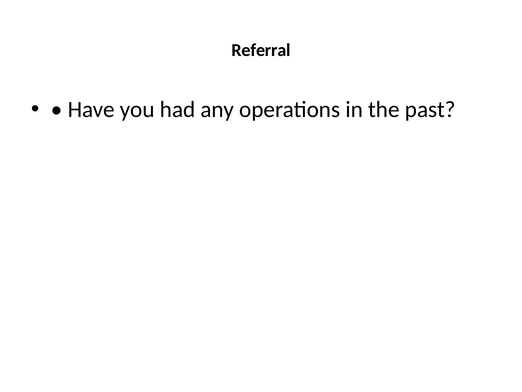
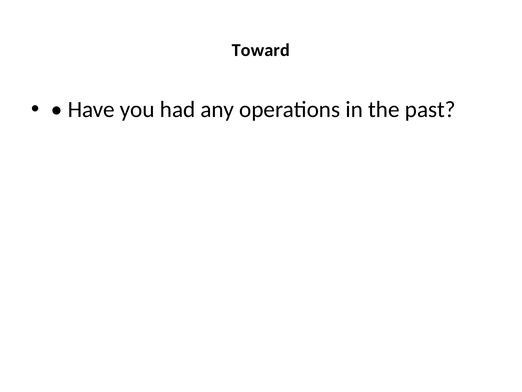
Referral: Referral -> Toward (261, 50)
